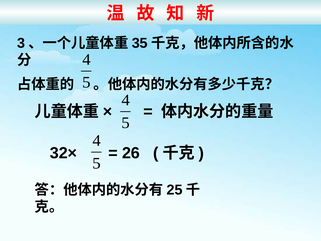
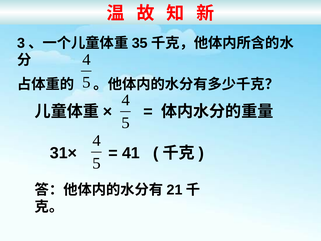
32×: 32× -> 31× (63, 153)
26: 26 -> 41 (131, 153)
25: 25 -> 21 (175, 190)
